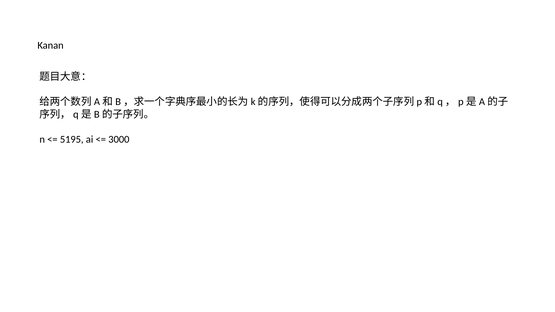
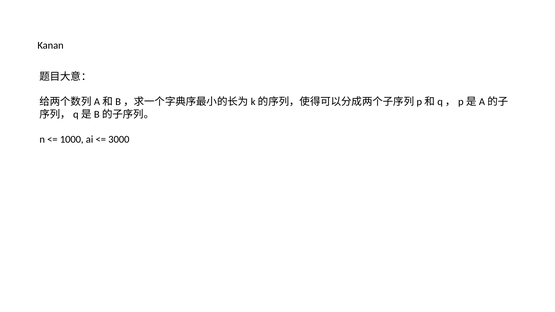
5195: 5195 -> 1000 (72, 139)
